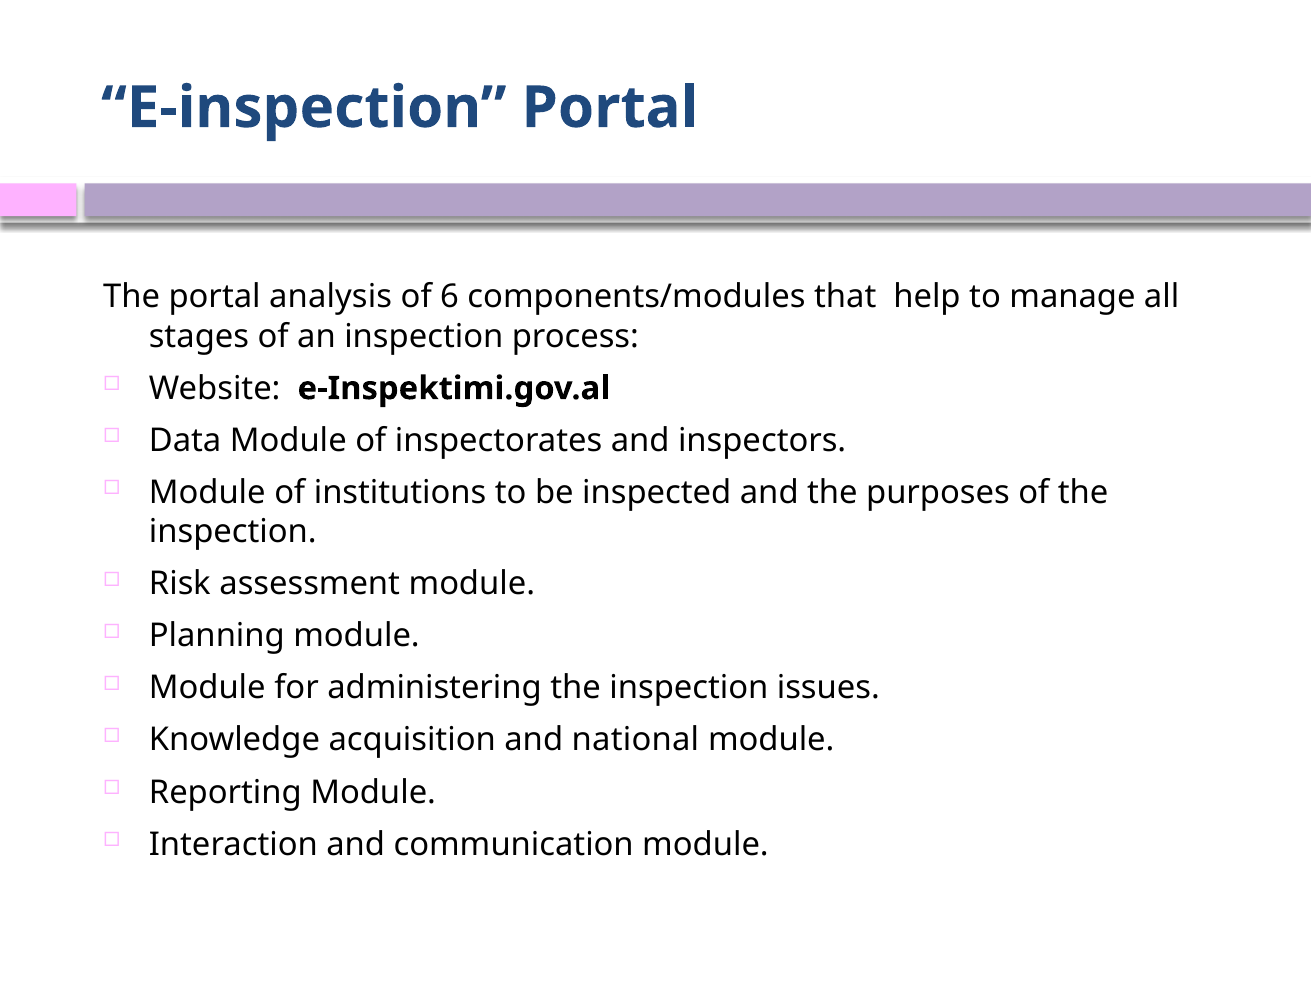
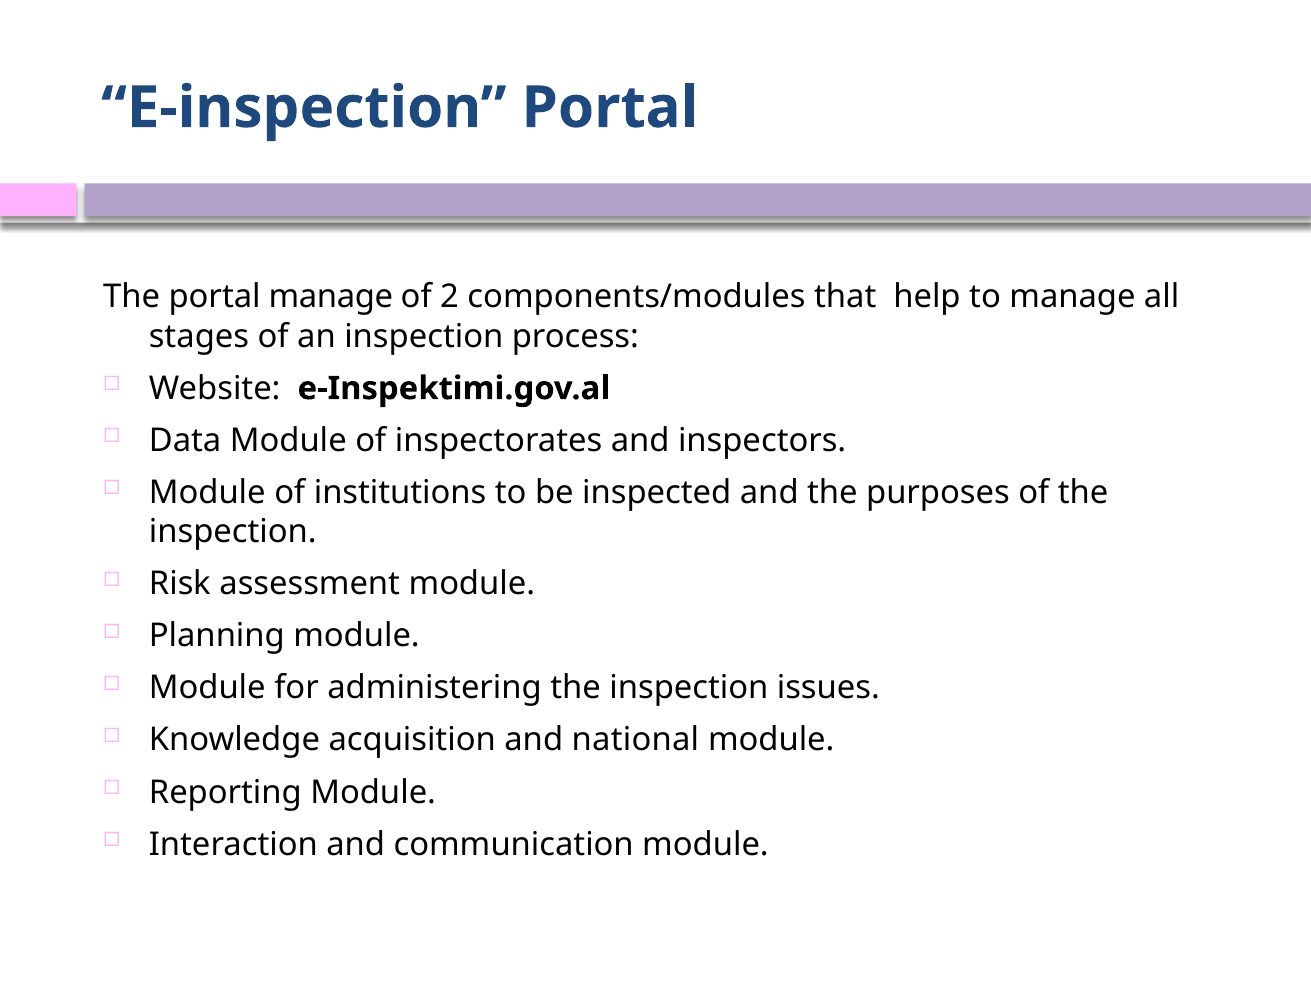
portal analysis: analysis -> manage (331, 297)
6: 6 -> 2 (450, 297)
